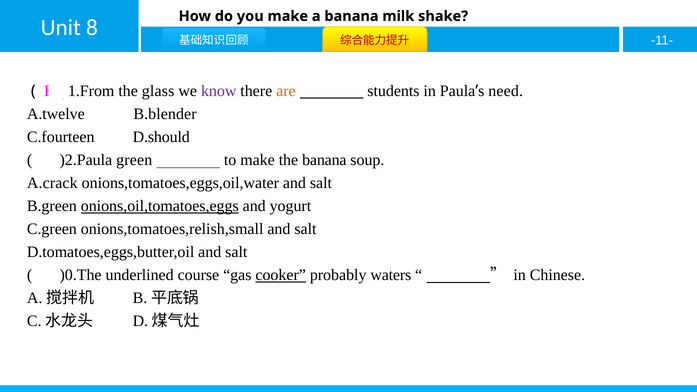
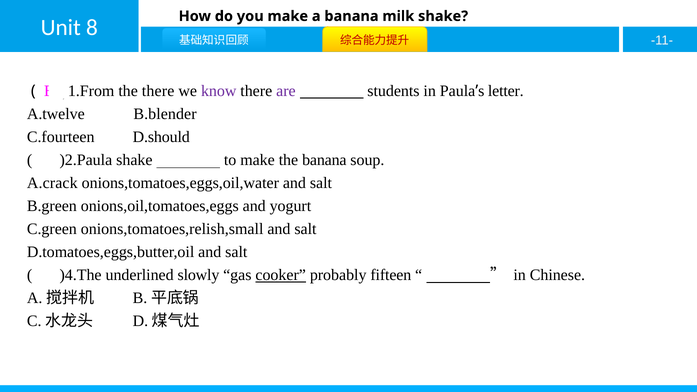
the glass: glass -> there (158, 91)
are colour: orange -> purple (286, 91)
need: need -> letter (506, 91)
)2.Paula green: green -> shake (134, 160)
onions,oil,tomatoes,eggs underline: present -> none (160, 206)
)0.The: )0.The -> )4.The (81, 275)
course: course -> slowly (198, 275)
waters: waters -> fifteen (391, 275)
